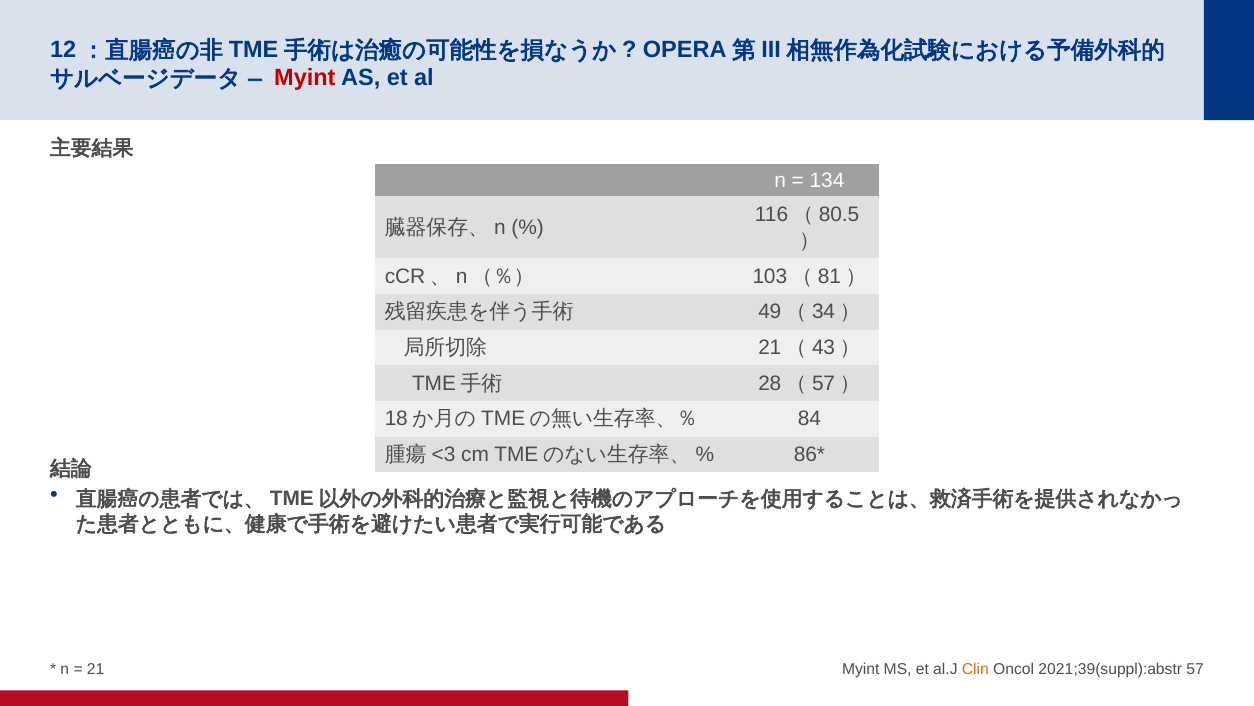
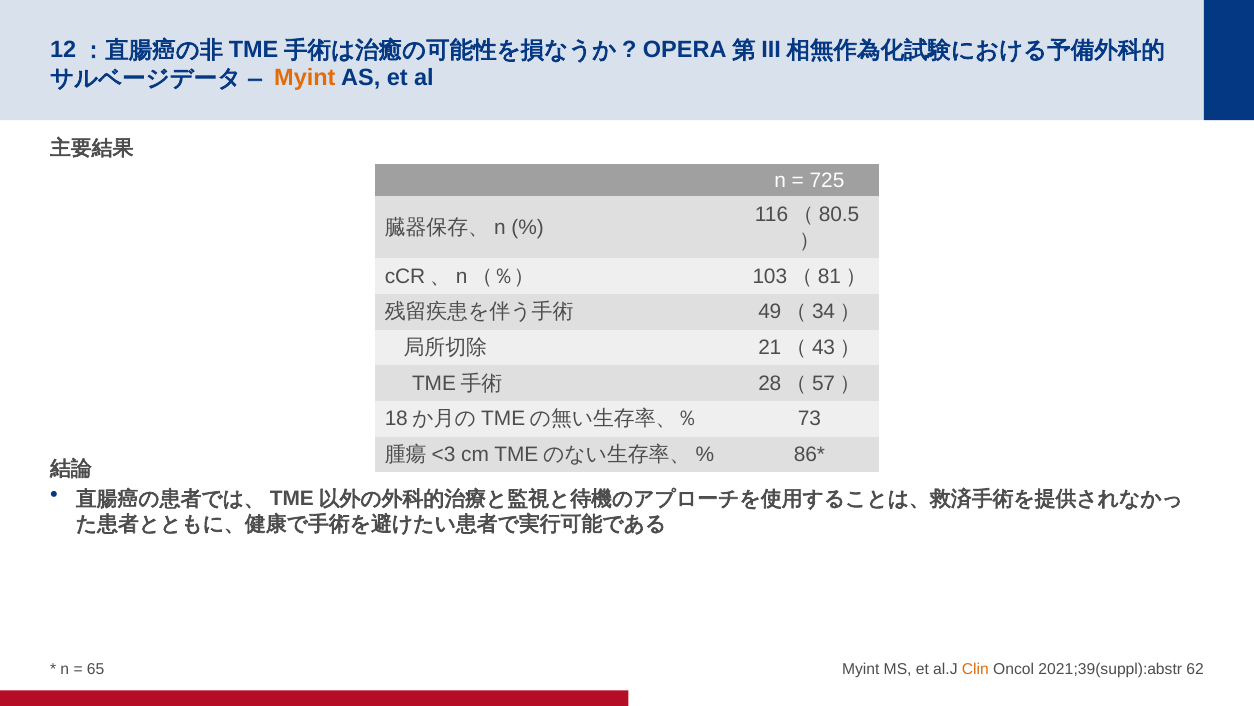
Myint colour: red -> orange (305, 78)
134: 134 -> 725 (827, 180)
84: 84 -> 73 (809, 419)
21: 21 -> 65 (96, 669)
57: 57 -> 62 (1195, 669)
